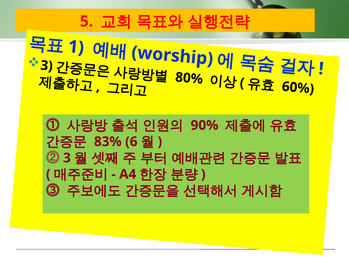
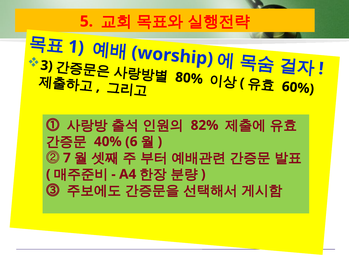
90%: 90% -> 82% (205, 125)
83%: 83% -> 40% (108, 141)
⓶ 3: 3 -> 7 (67, 158)
